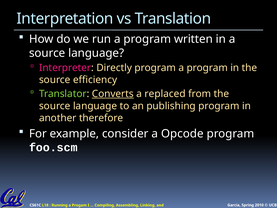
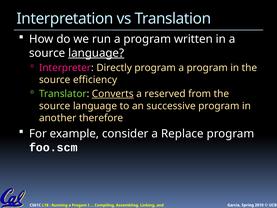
language underline: none -> present (96, 53)
replaced: replaced -> reserved (165, 94)
publishing: publishing -> successive (171, 106)
Opcode: Opcode -> Replace (182, 133)
